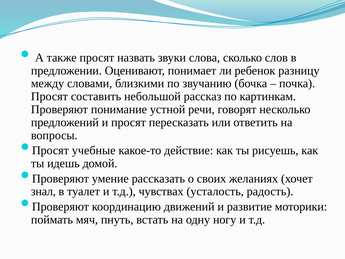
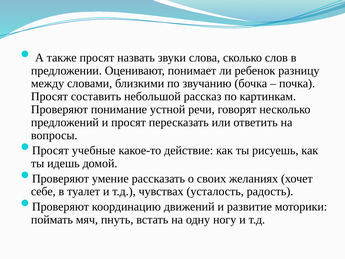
знал: знал -> себе (43, 191)
